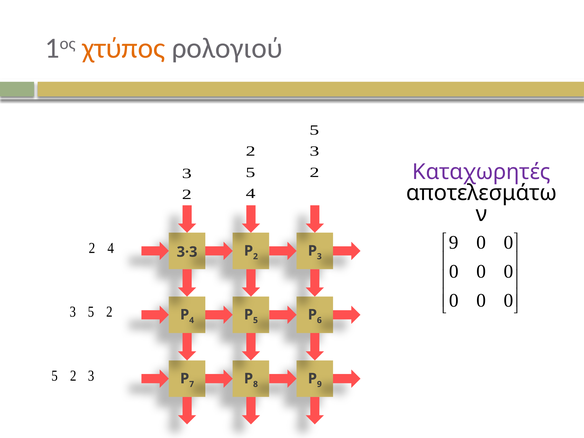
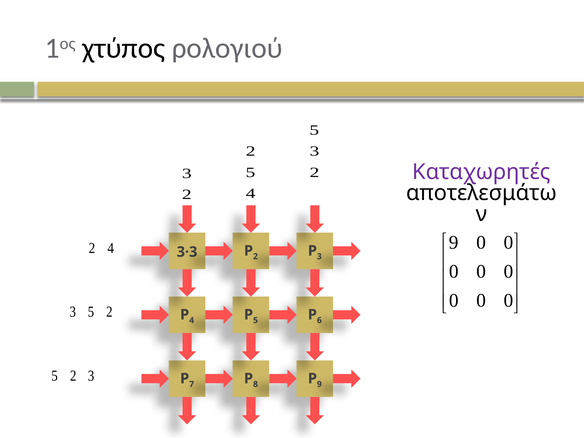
χτύπος colour: orange -> black (124, 48)
